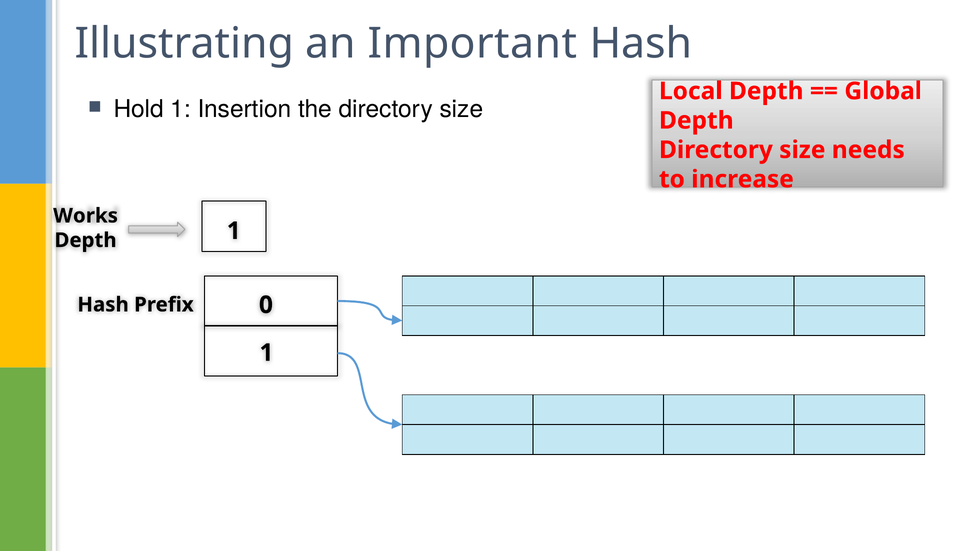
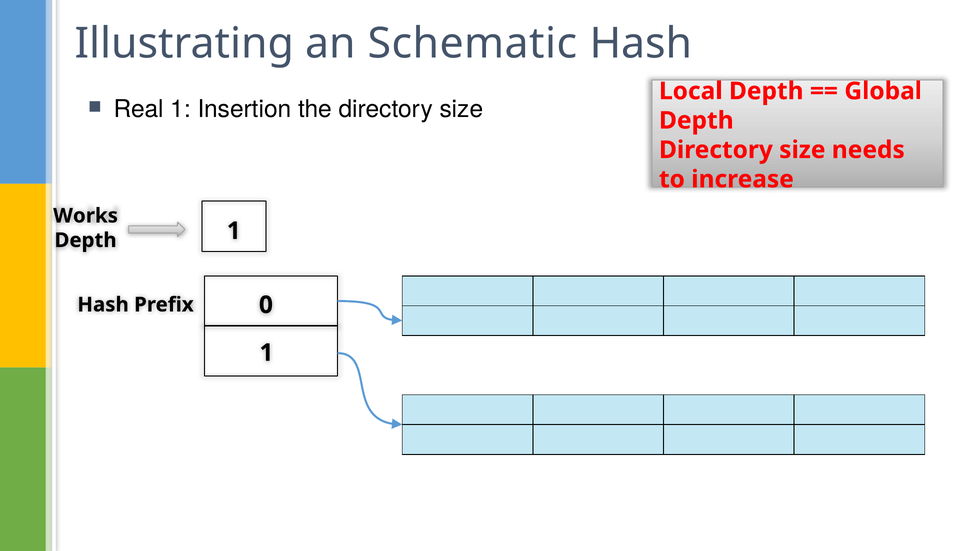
Important: Important -> Schematic (472, 44)
Hold: Hold -> Real (139, 109)
